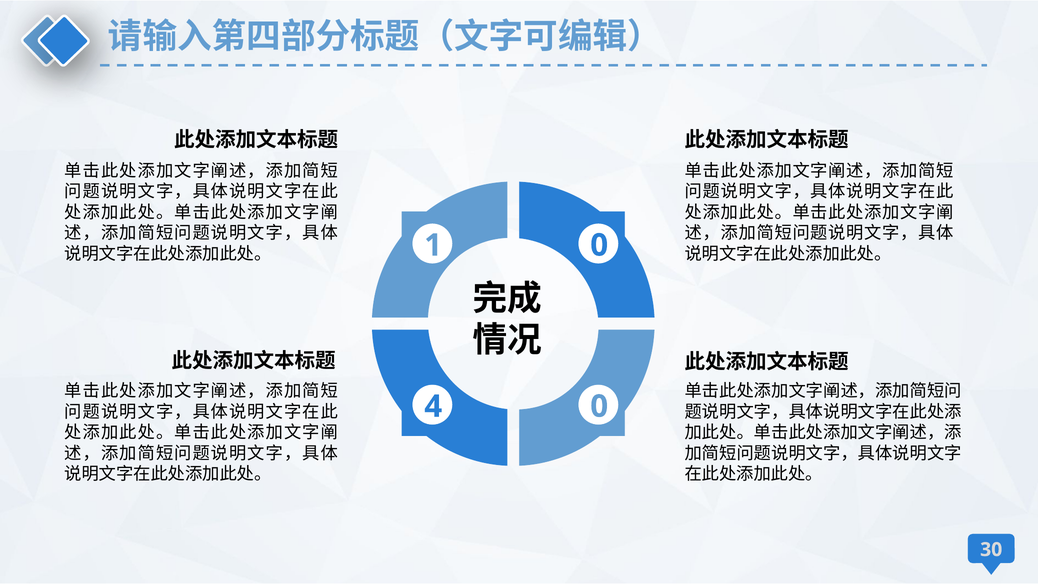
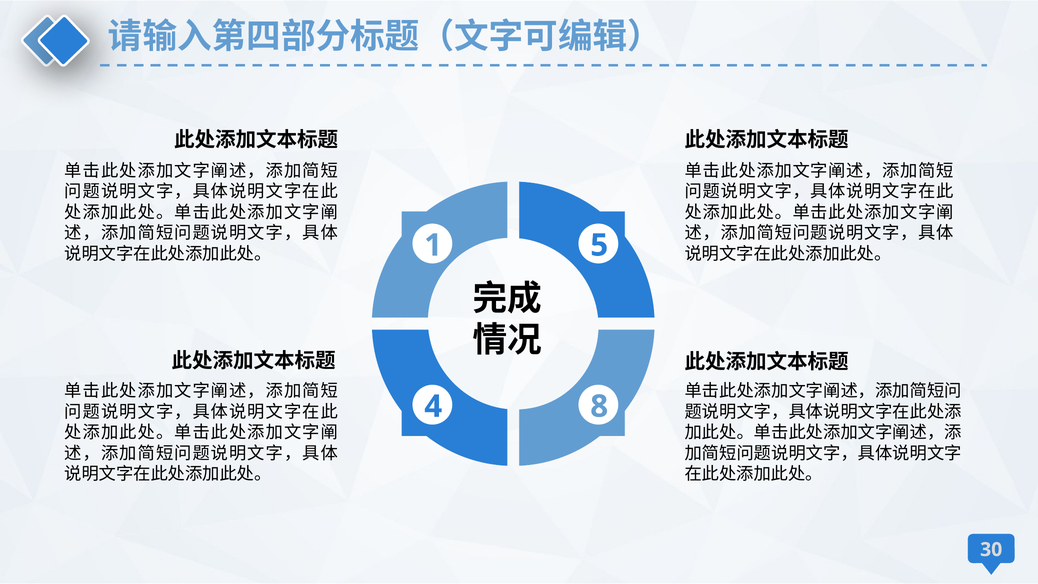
1 0: 0 -> 5 (599, 245)
4 0: 0 -> 8 (599, 407)
